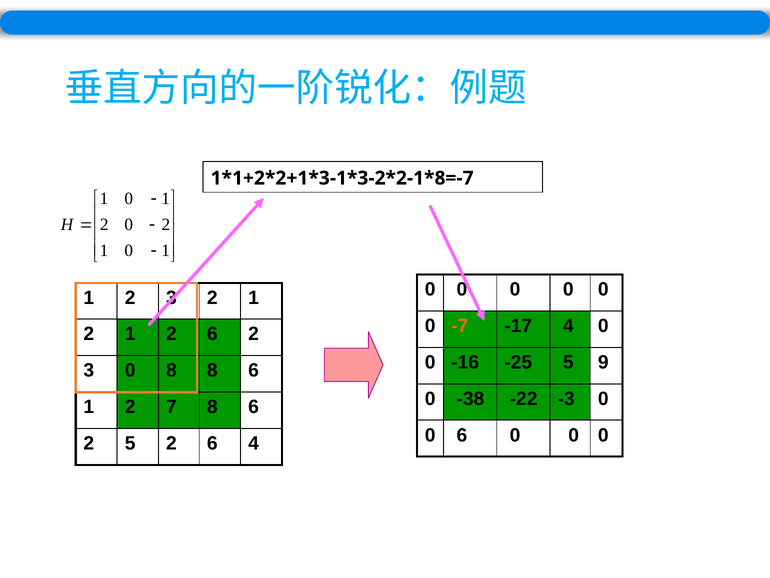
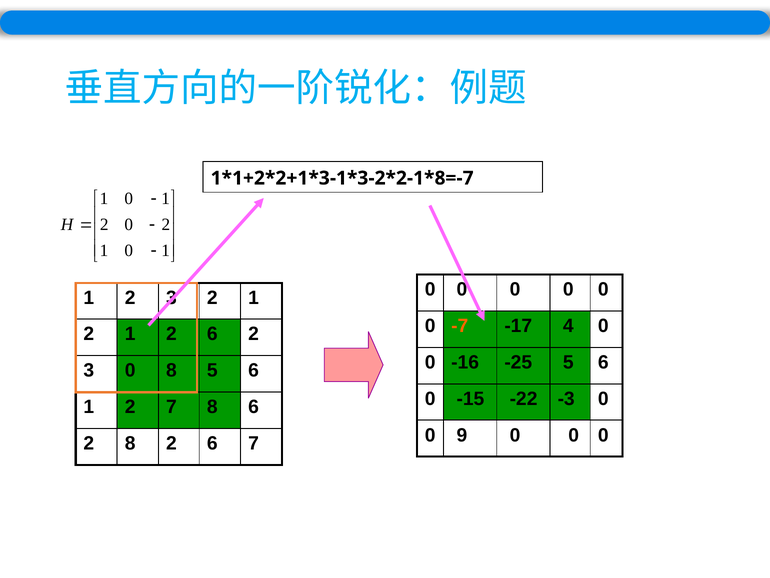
-25 5 9: 9 -> 6 (603, 362)
8 8: 8 -> 5 (212, 370)
-38: -38 -> -15 (470, 398)
0 6: 6 -> 9 (462, 435)
2 5: 5 -> 8 (130, 443)
6 4: 4 -> 7 (254, 443)
